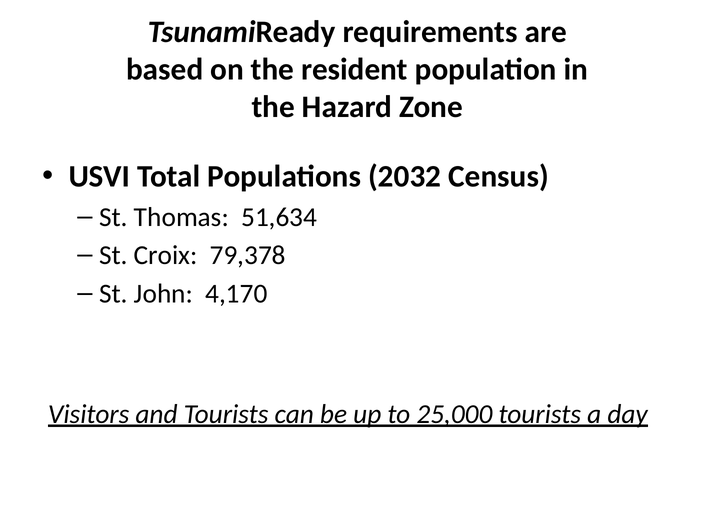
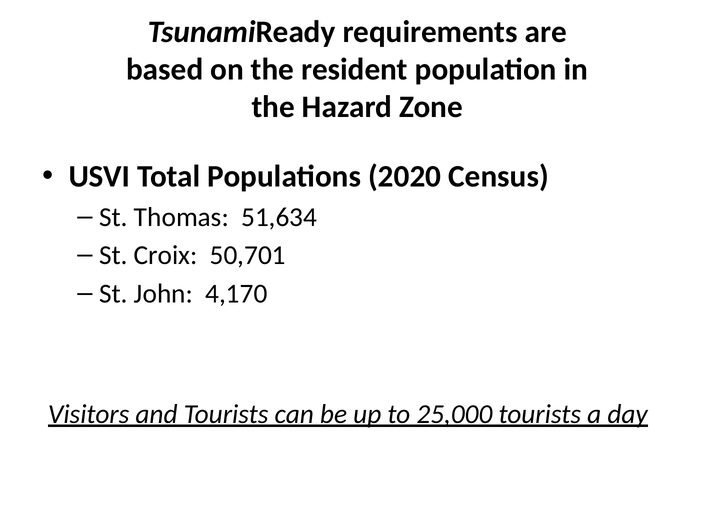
2032: 2032 -> 2020 (405, 177)
79,378: 79,378 -> 50,701 (248, 255)
